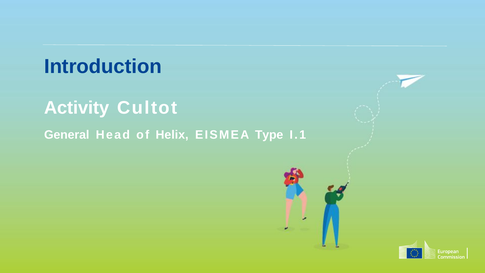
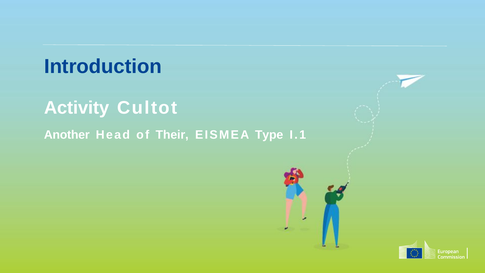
General: General -> Another (67, 135)
Helix: Helix -> Their (172, 135)
